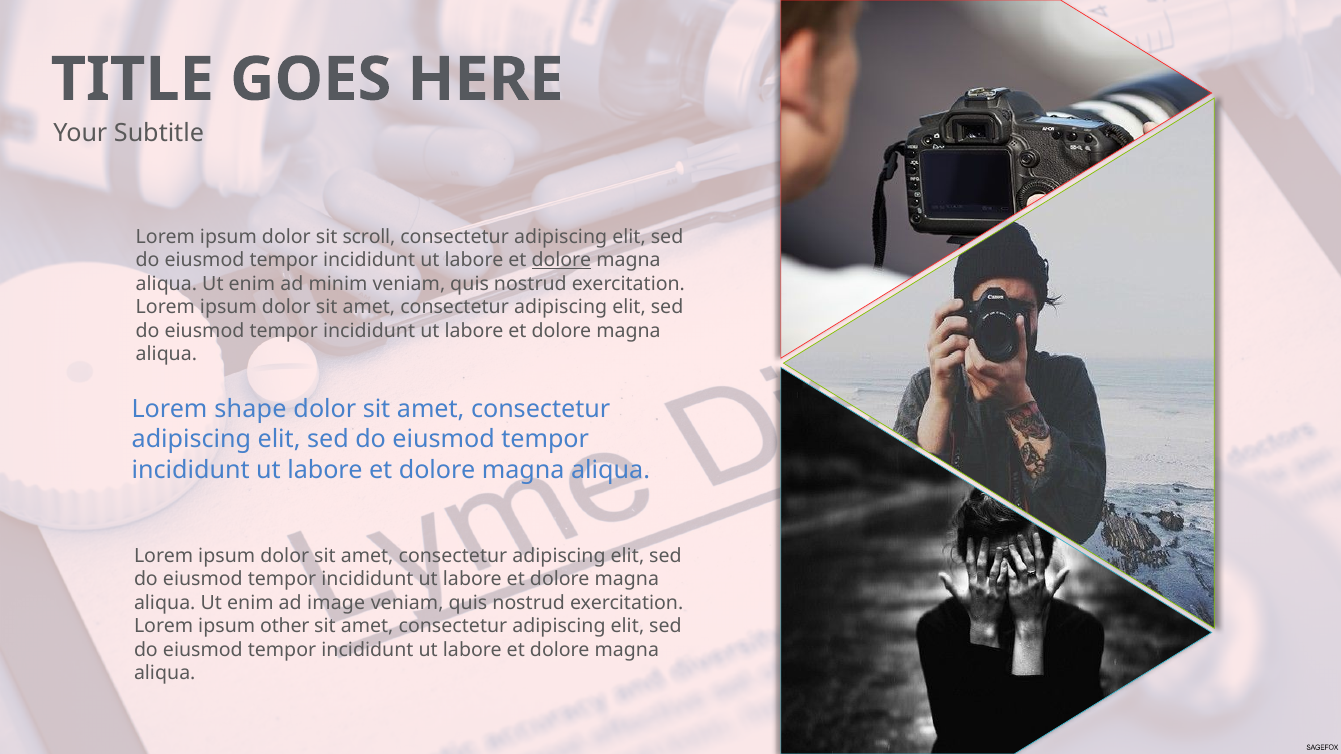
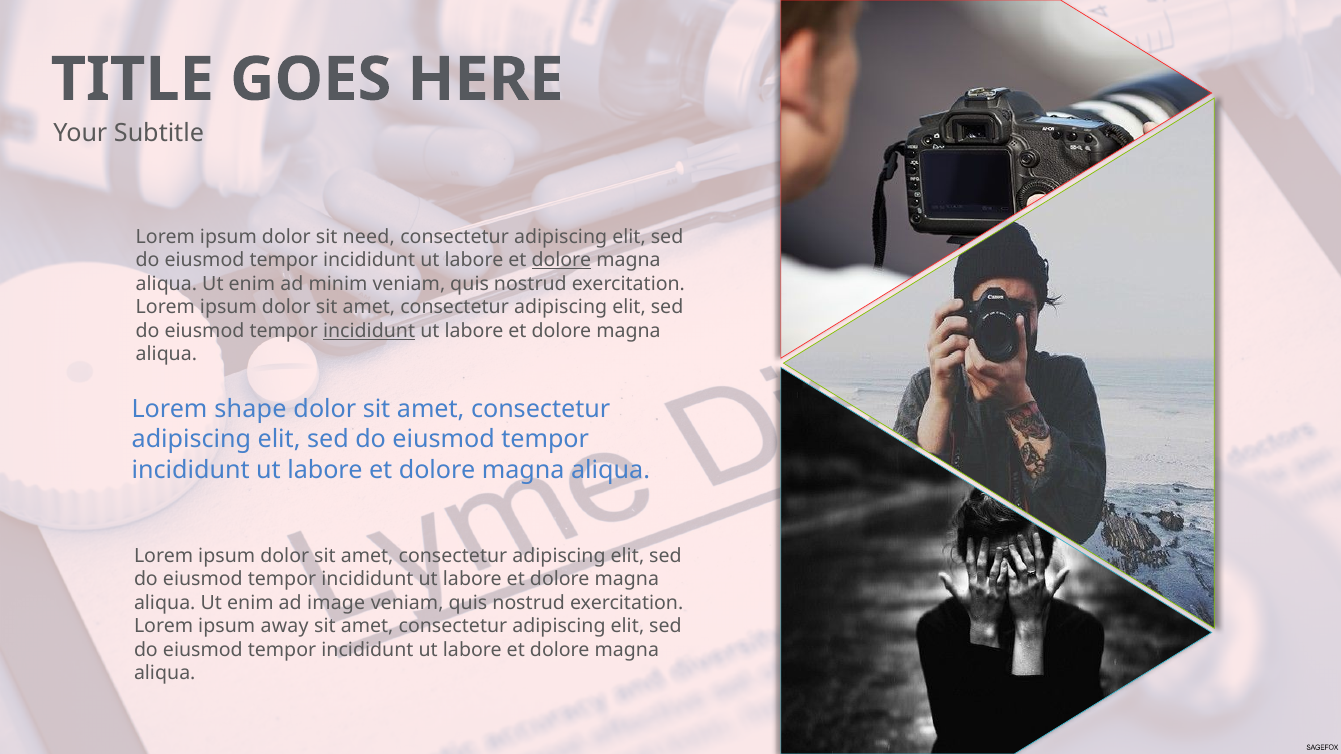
scroll: scroll -> need (369, 237)
incididunt underline: none -> present (369, 331)
other: other -> away (285, 627)
